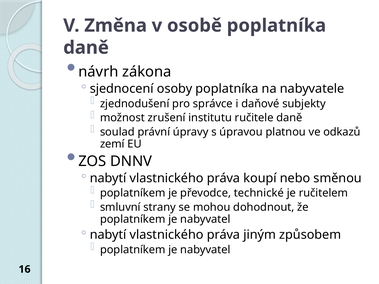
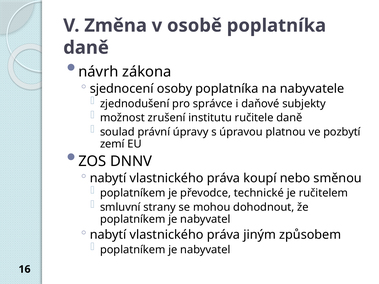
odkazů: odkazů -> pozbytí (342, 132)
